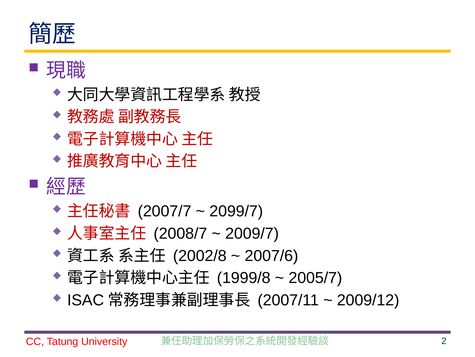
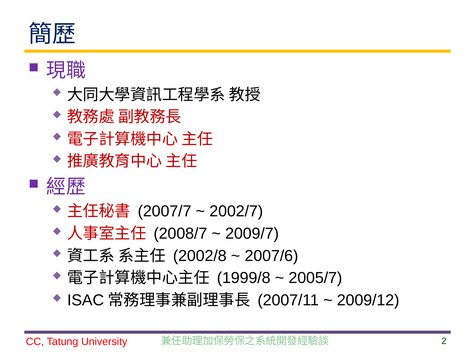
2099/7: 2099/7 -> 2002/7 (236, 211)
